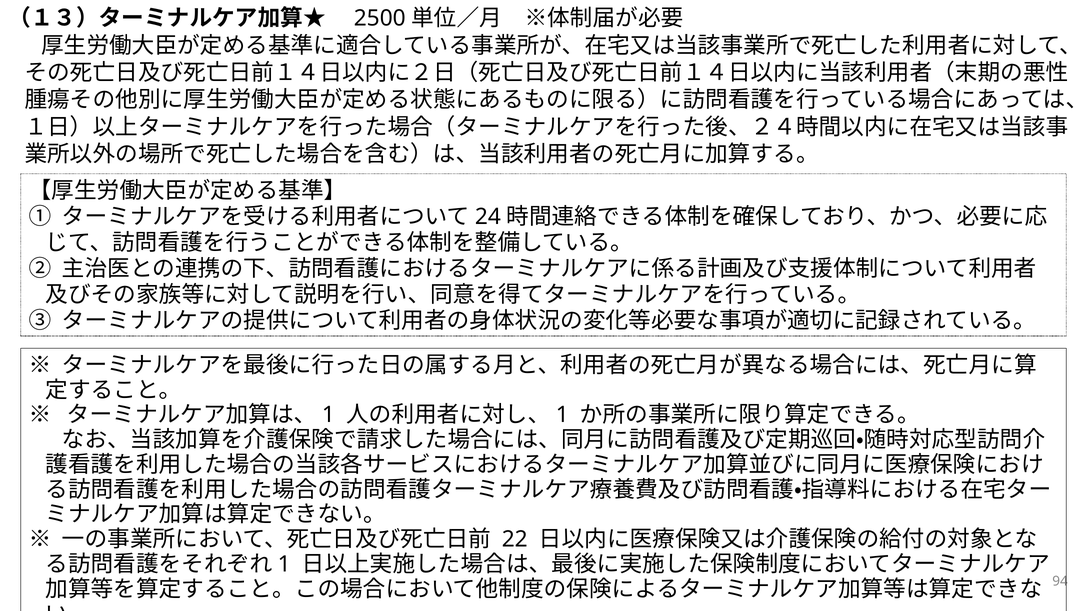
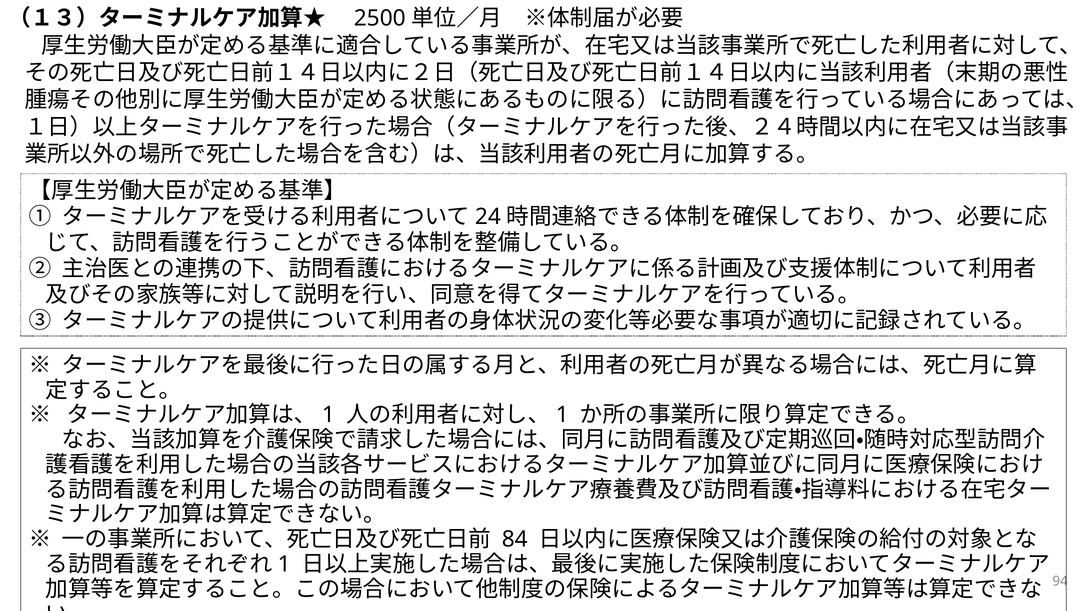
22: 22 -> 84 (515, 540)
